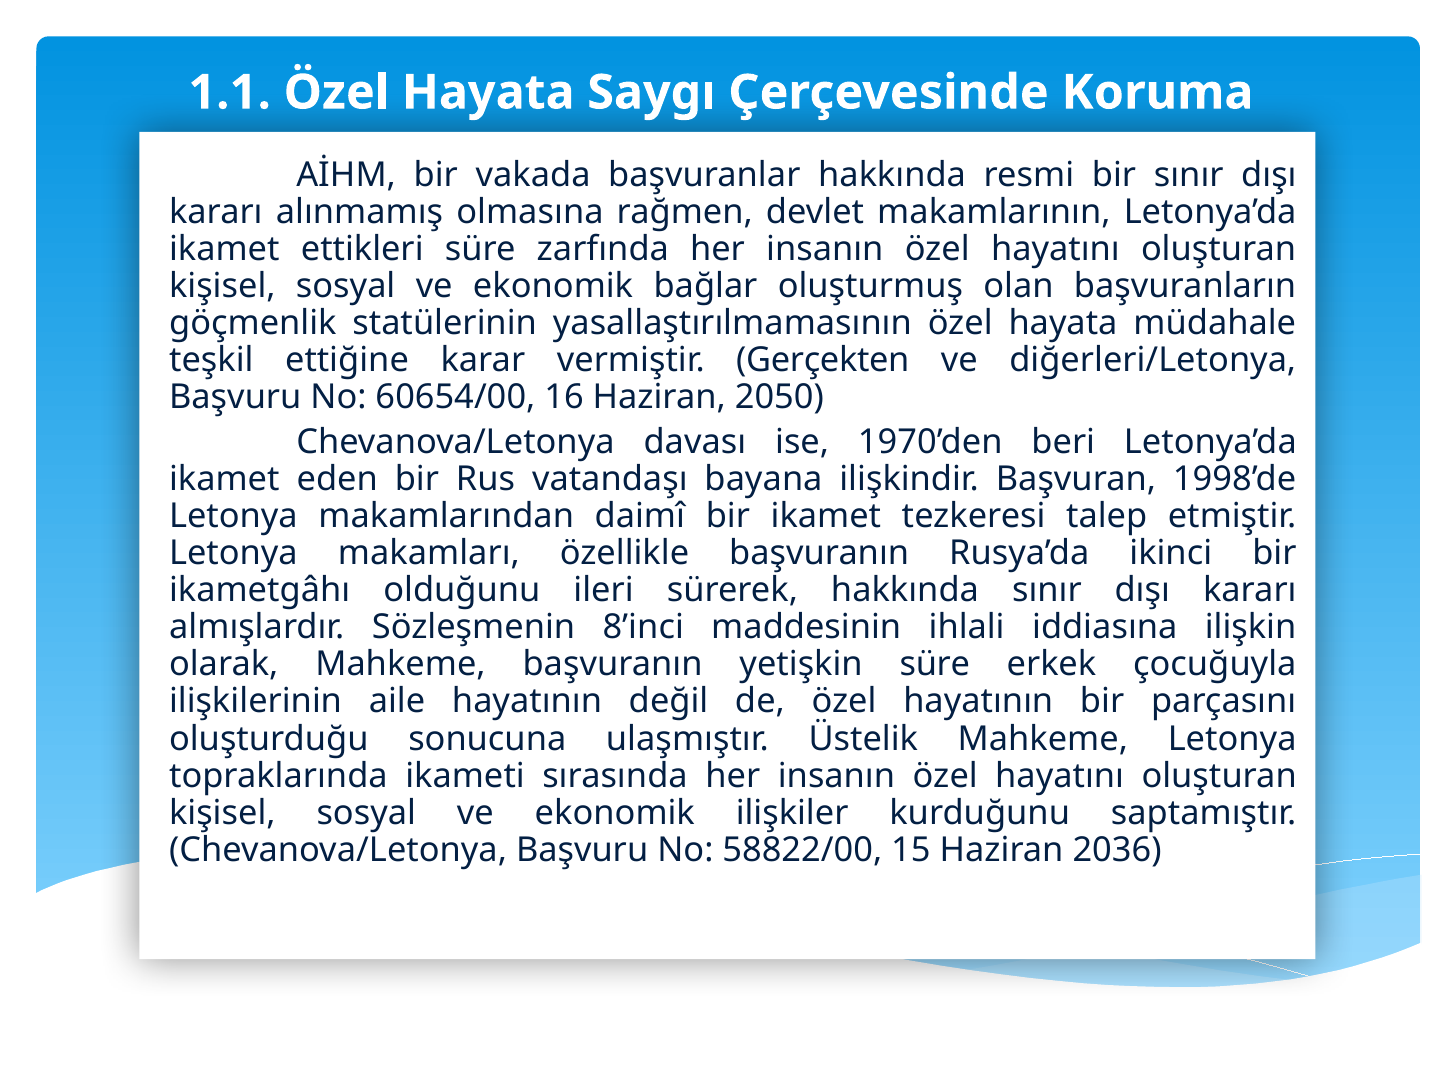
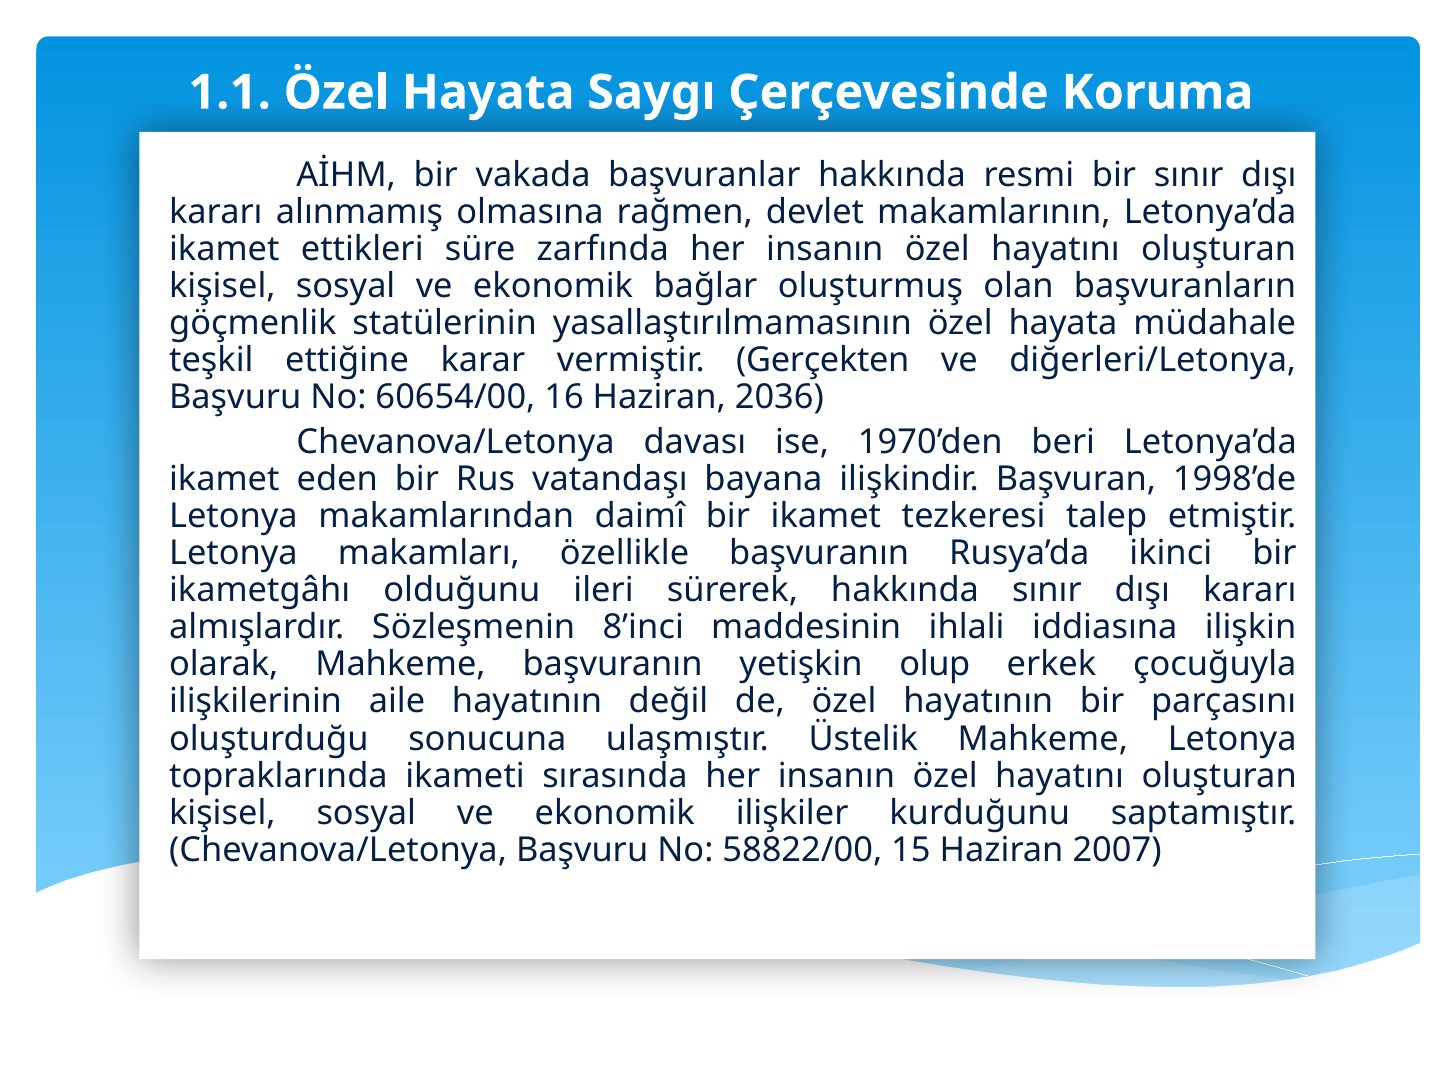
2050: 2050 -> 2036 (779, 398)
yetişkin süre: süre -> olup (935, 665)
2036: 2036 -> 2007 (1117, 850)
